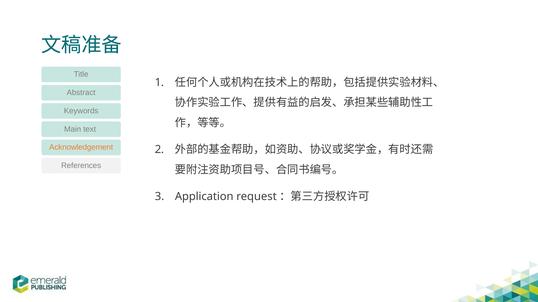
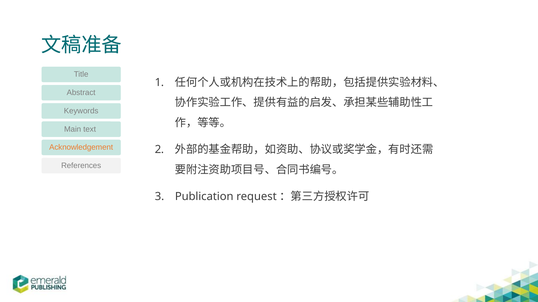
Application: Application -> Publication (204, 197)
